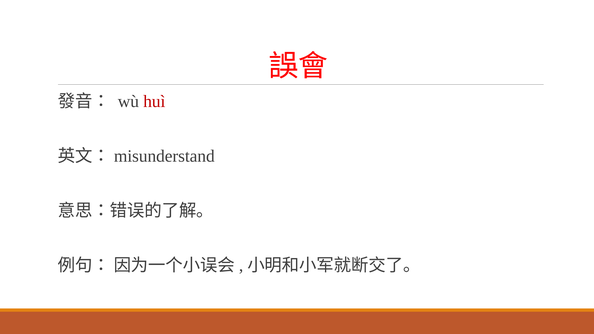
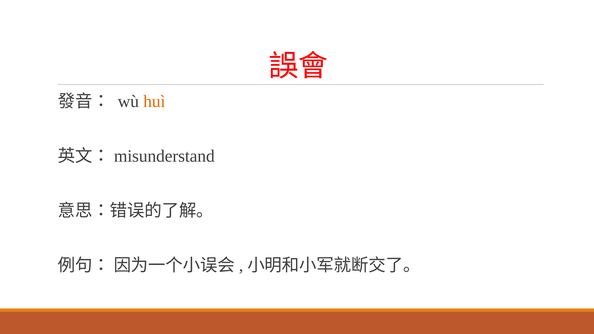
huì colour: red -> orange (154, 101)
